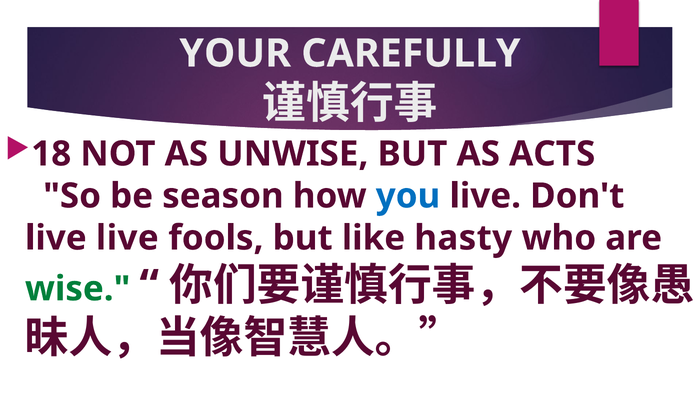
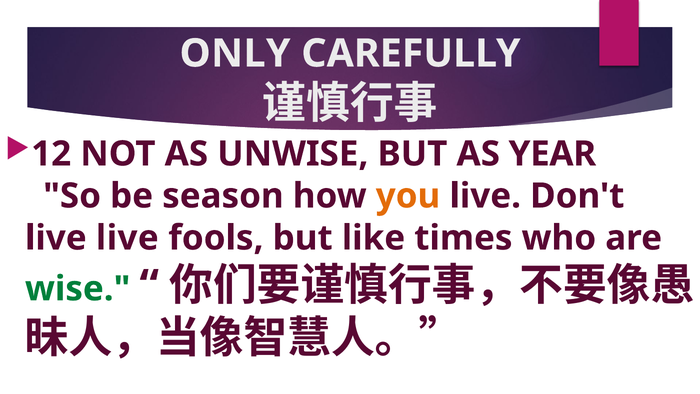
YOUR: YOUR -> ONLY (235, 53)
18: 18 -> 12 (51, 154)
ACTS: ACTS -> YEAR (552, 154)
you colour: blue -> orange (408, 196)
hasty: hasty -> times (463, 238)
